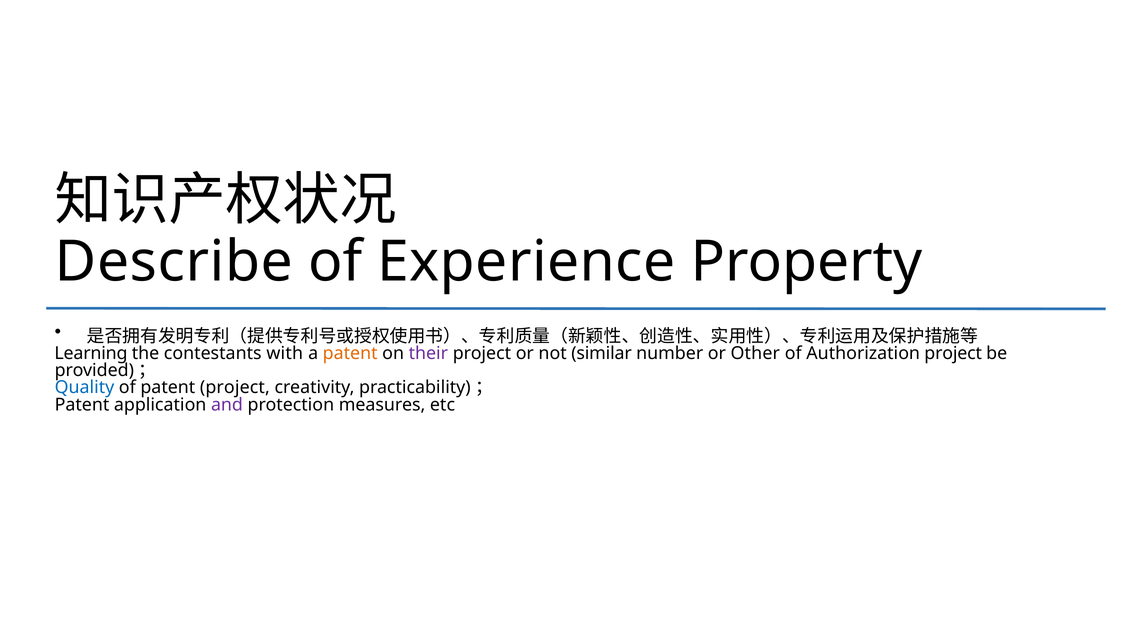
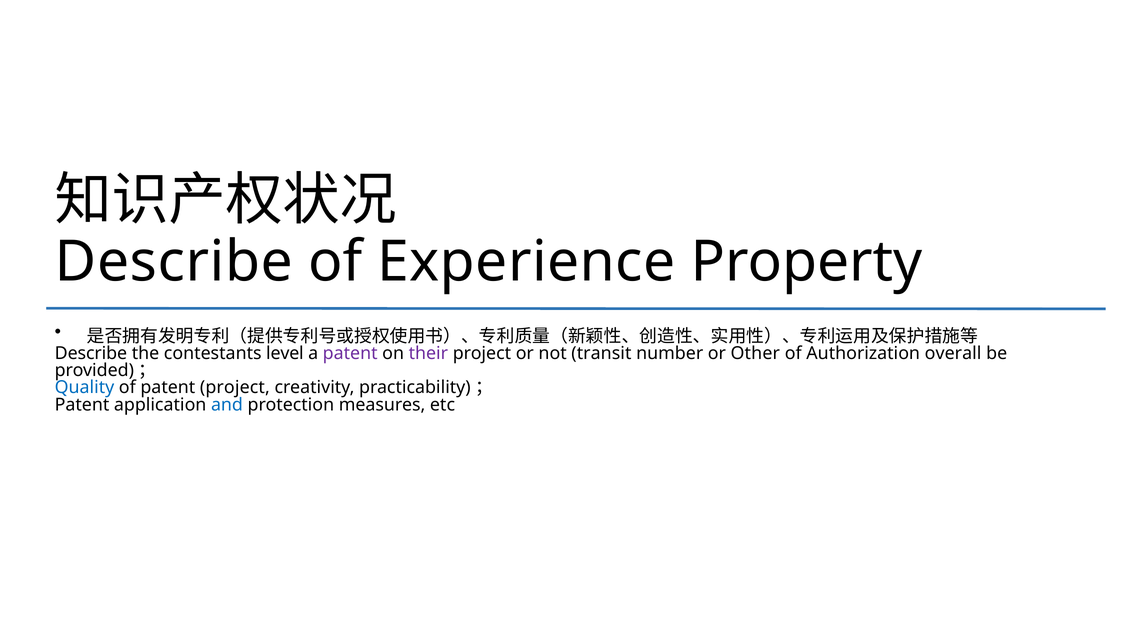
Learning: Learning -> Describe (91, 353)
with: with -> level (285, 353)
patent colour: orange -> purple (350, 353)
similar: similar -> transit (601, 353)
Authorization project: project -> overall (953, 353)
and colour: purple -> blue (227, 405)
